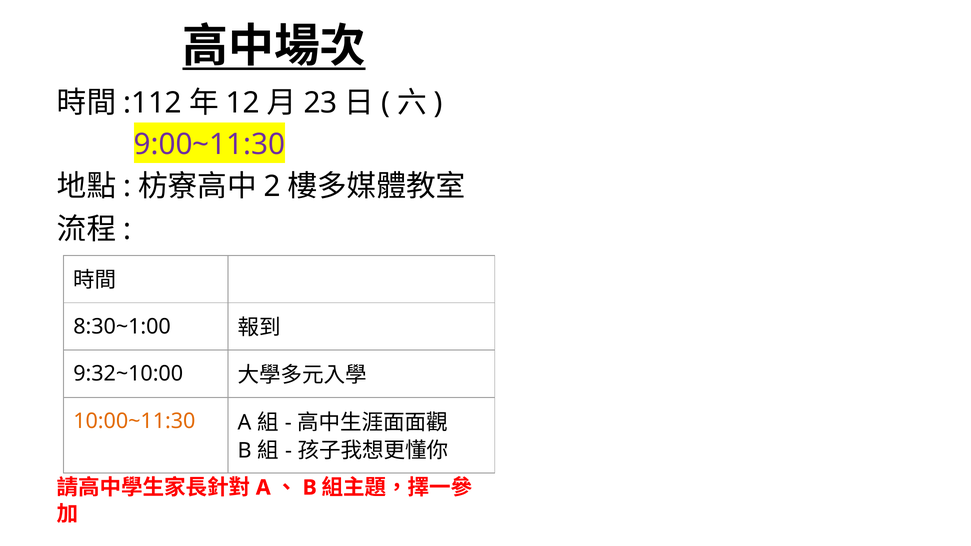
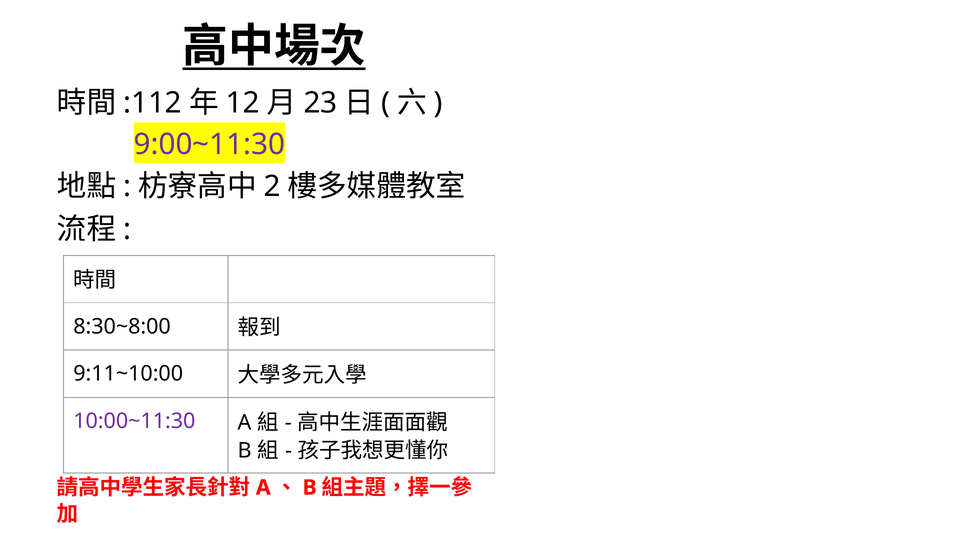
8:30~1:00: 8:30~1:00 -> 8:30~8:00 (122, 327)
9:32~10:00: 9:32~10:00 -> 9:11~10:00 (128, 374)
10:00~11:30 colour: orange -> purple (134, 421)
